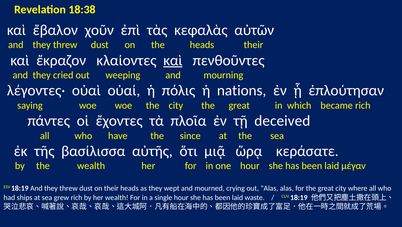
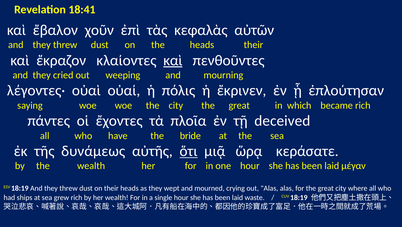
18:38: 18:38 -> 18:41 (82, 10)
nations: nations -> ἔκρινεν (242, 90)
since: since -> bride (190, 135)
βασίλισσα: βασίλισσα -> δυνάμεως (93, 151)
ὅτι underline: none -> present (189, 151)
